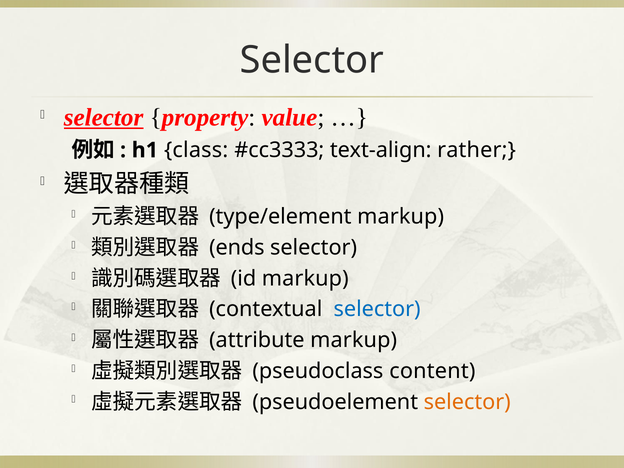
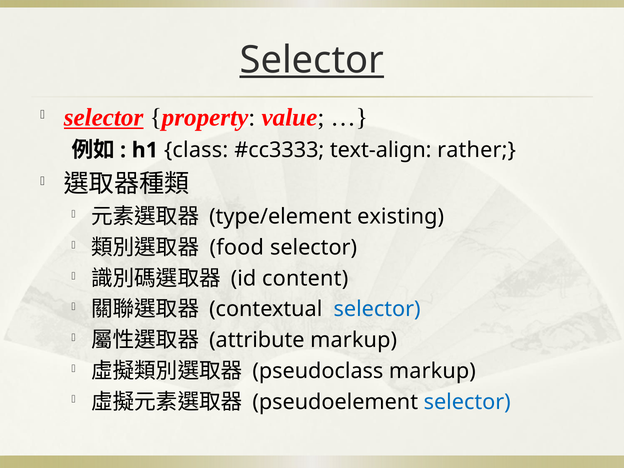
Selector underline: none -> present (312, 60)
type/element markup: markup -> existing (401, 217)
ends: ends -> food (237, 248)
id markup: markup -> content (305, 278)
pseudoclass content: content -> markup (432, 371)
selector colour: orange -> blue (467, 402)
